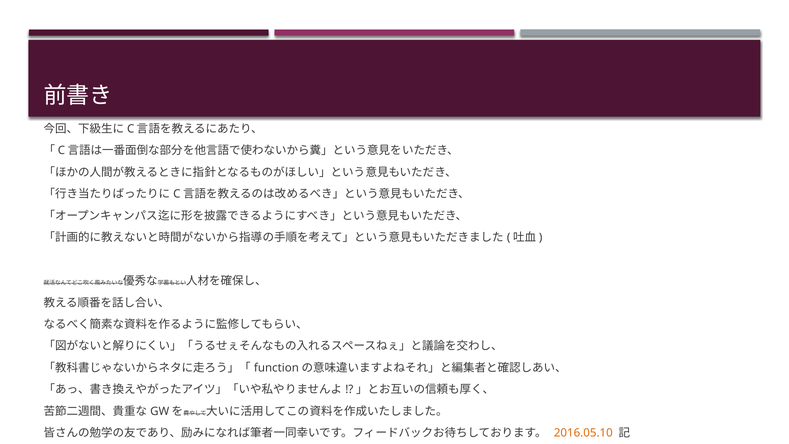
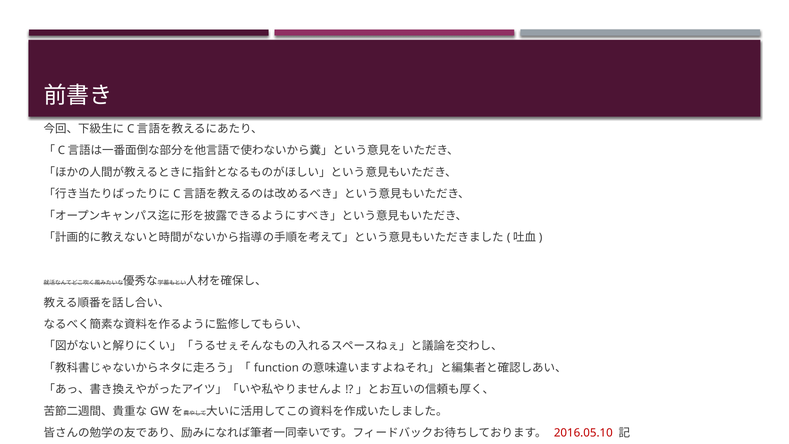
2016.05.10 colour: orange -> red (583, 433)
